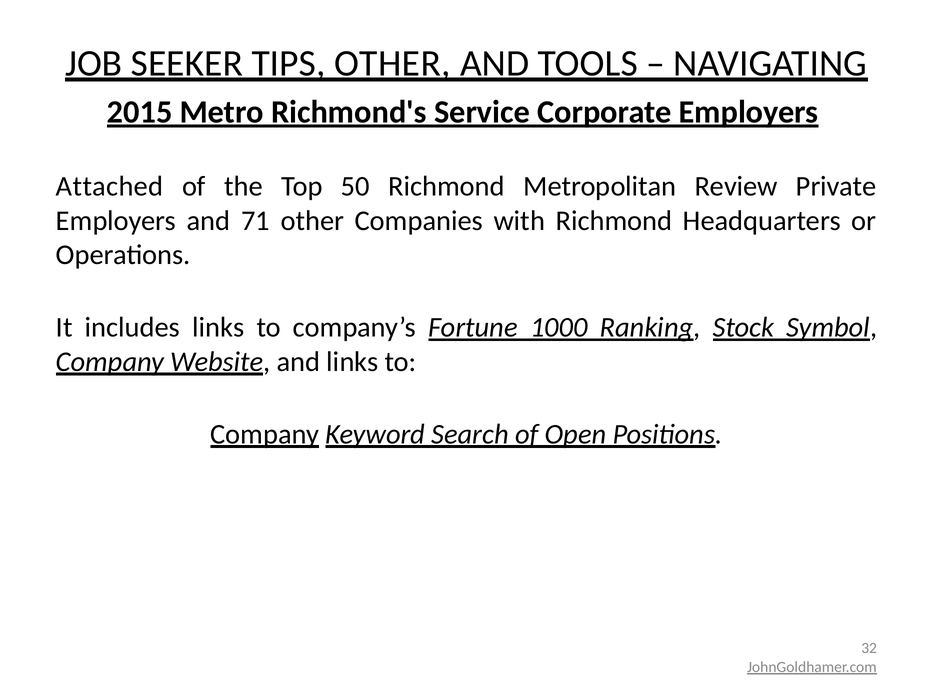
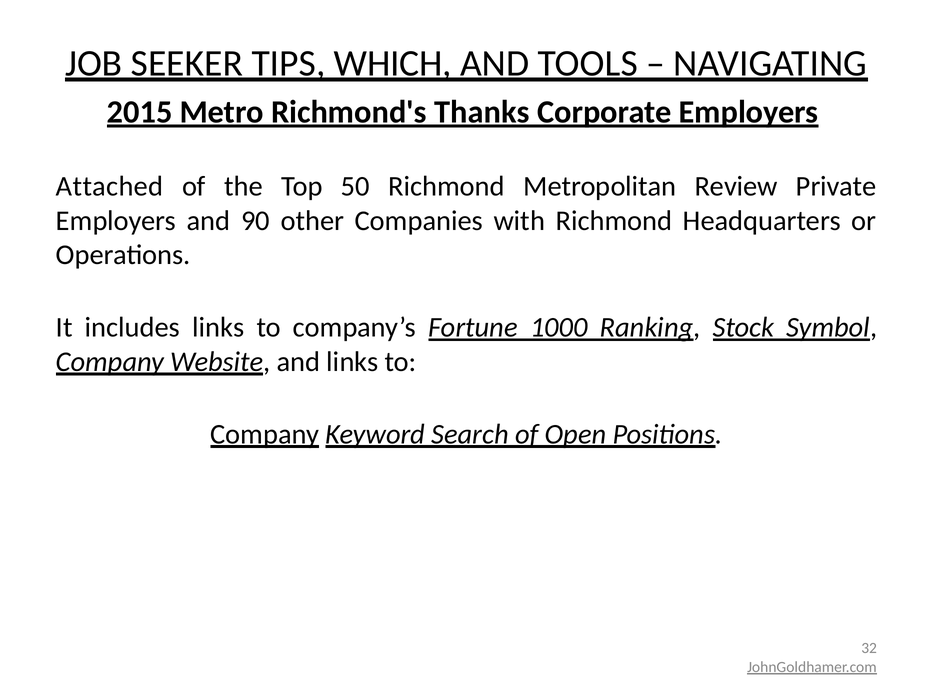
TIPS OTHER: OTHER -> WHICH (393, 63)
Service: Service -> Thanks (482, 112)
71: 71 -> 90 (255, 221)
